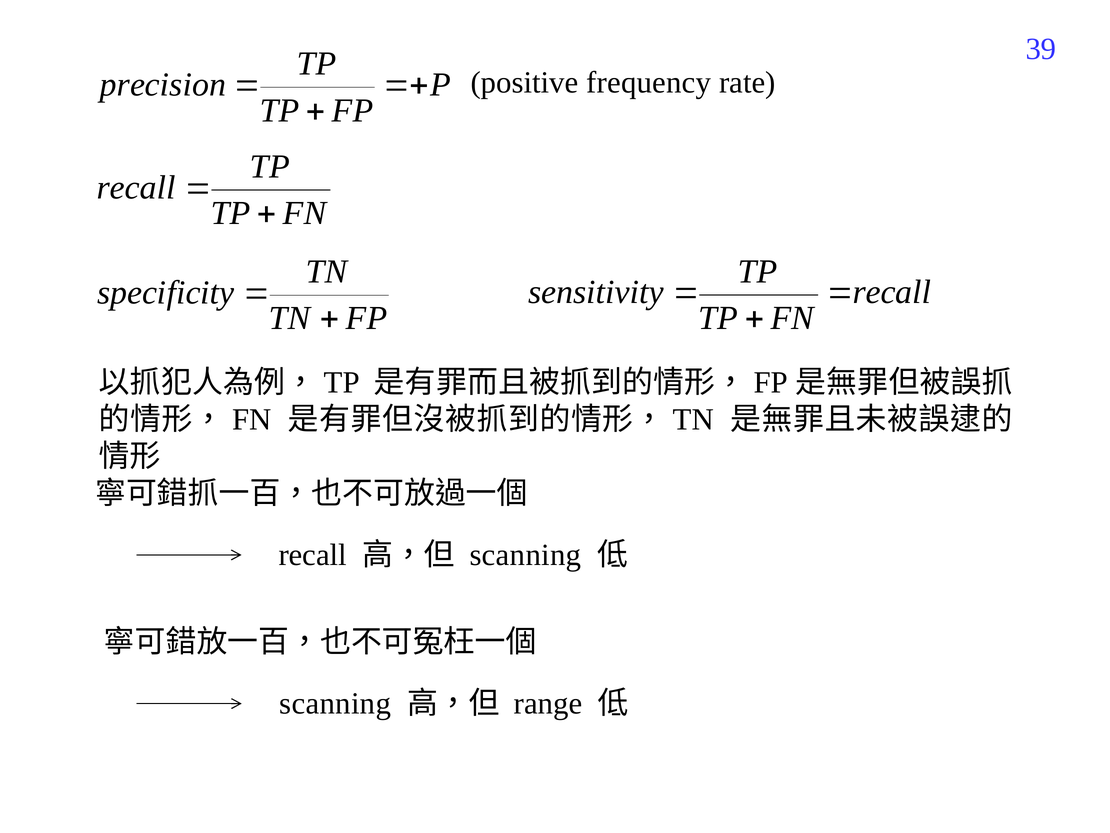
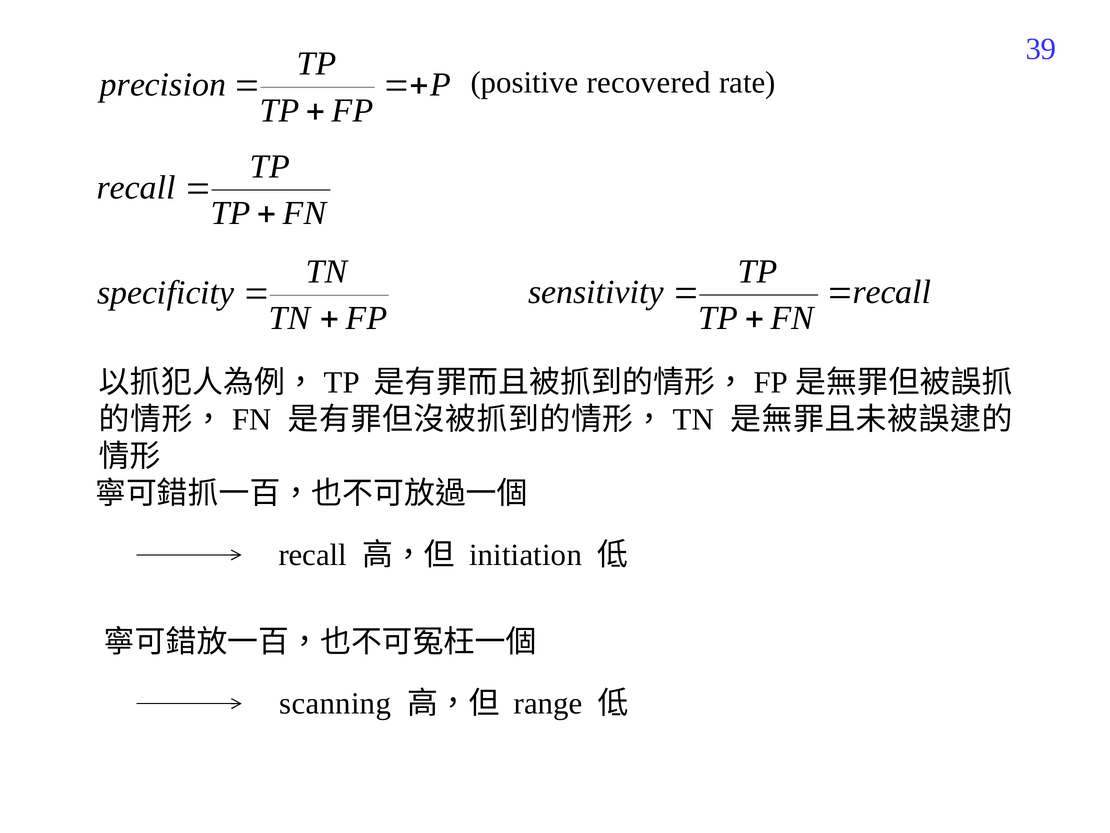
frequency: frequency -> recovered (649, 83)
scanning: scanning -> initiation (526, 555)
